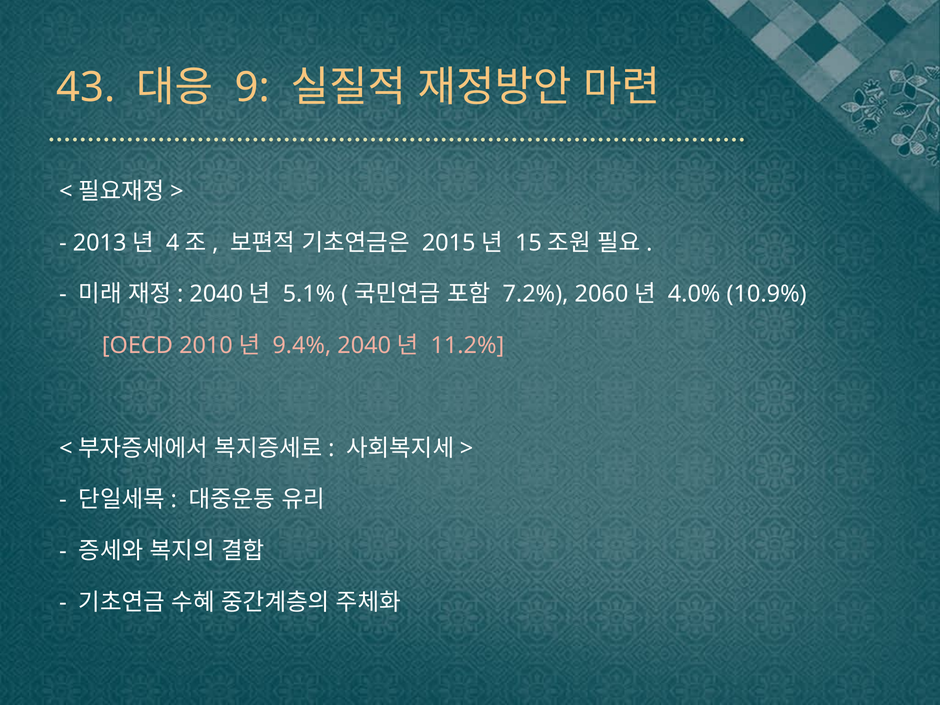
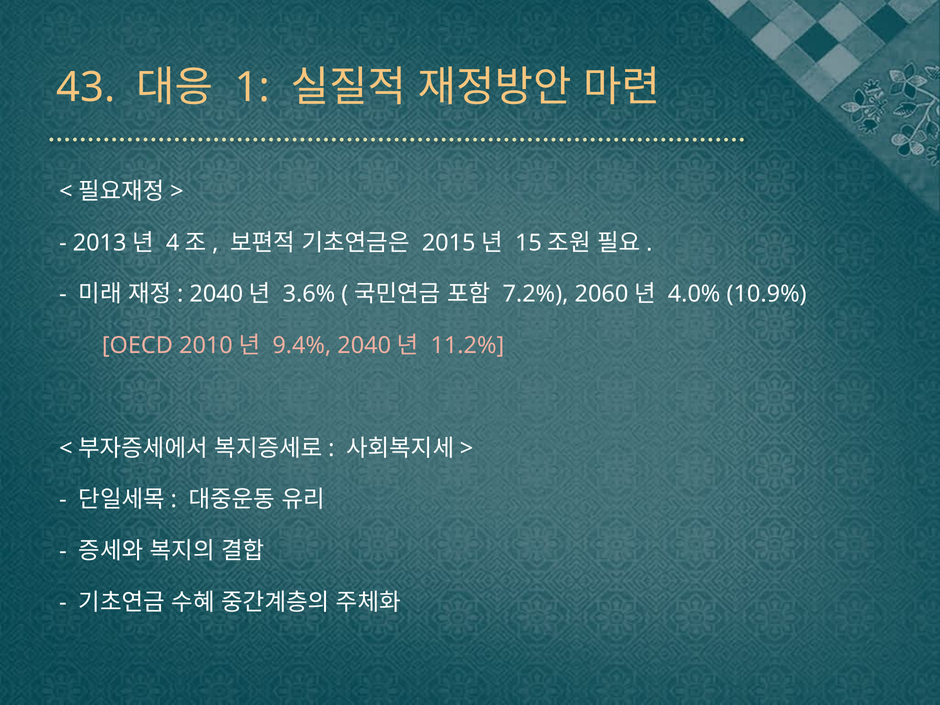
9: 9 -> 1 (252, 87)
5.1%: 5.1% -> 3.6% (309, 294)
